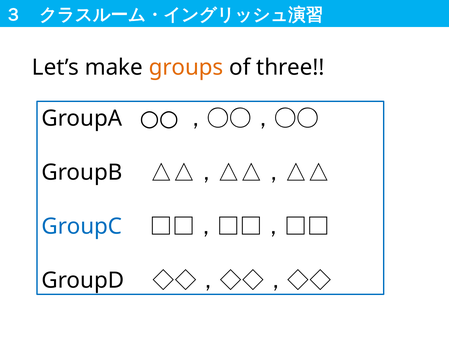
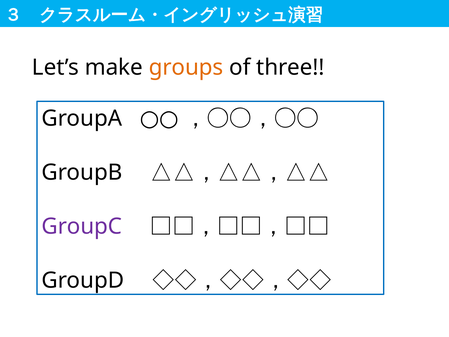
GroupC colour: blue -> purple (82, 226)
